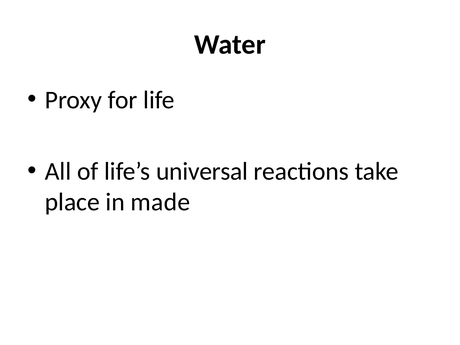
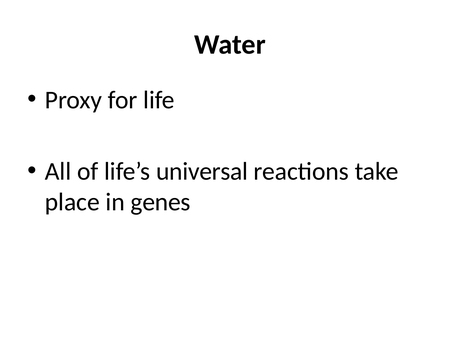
made: made -> genes (161, 202)
